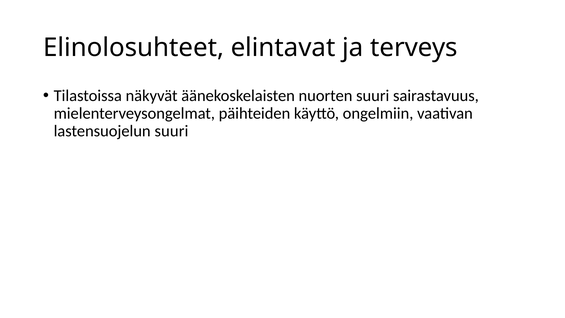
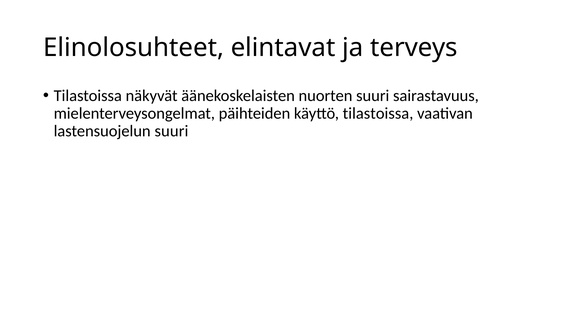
käyttö ongelmiin: ongelmiin -> tilastoissa (378, 113)
